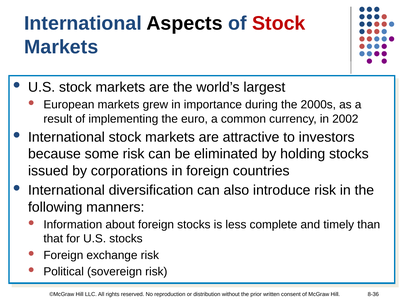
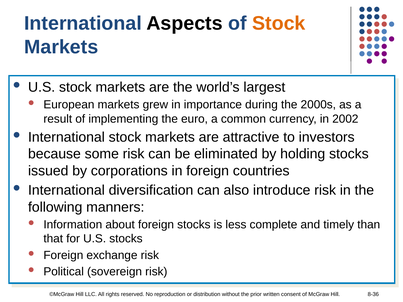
Stock colour: red -> orange (279, 24)
